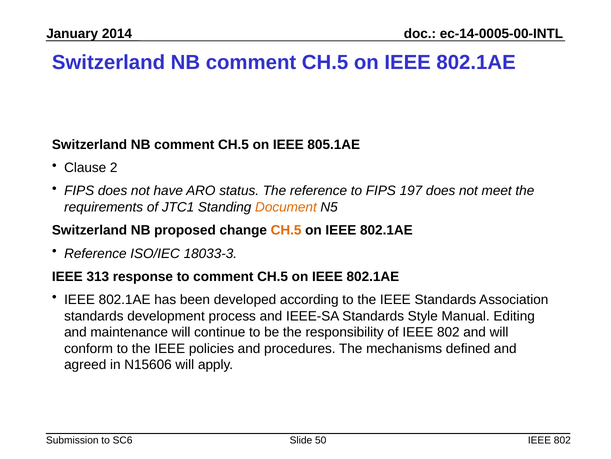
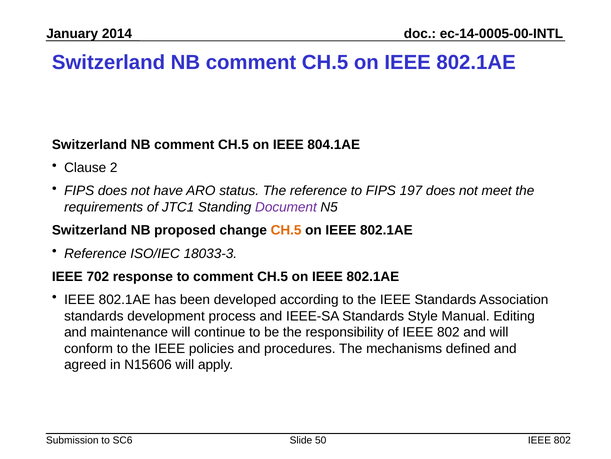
805.1AE: 805.1AE -> 804.1AE (334, 145)
Document colour: orange -> purple (286, 207)
313: 313 -> 702 (98, 276)
